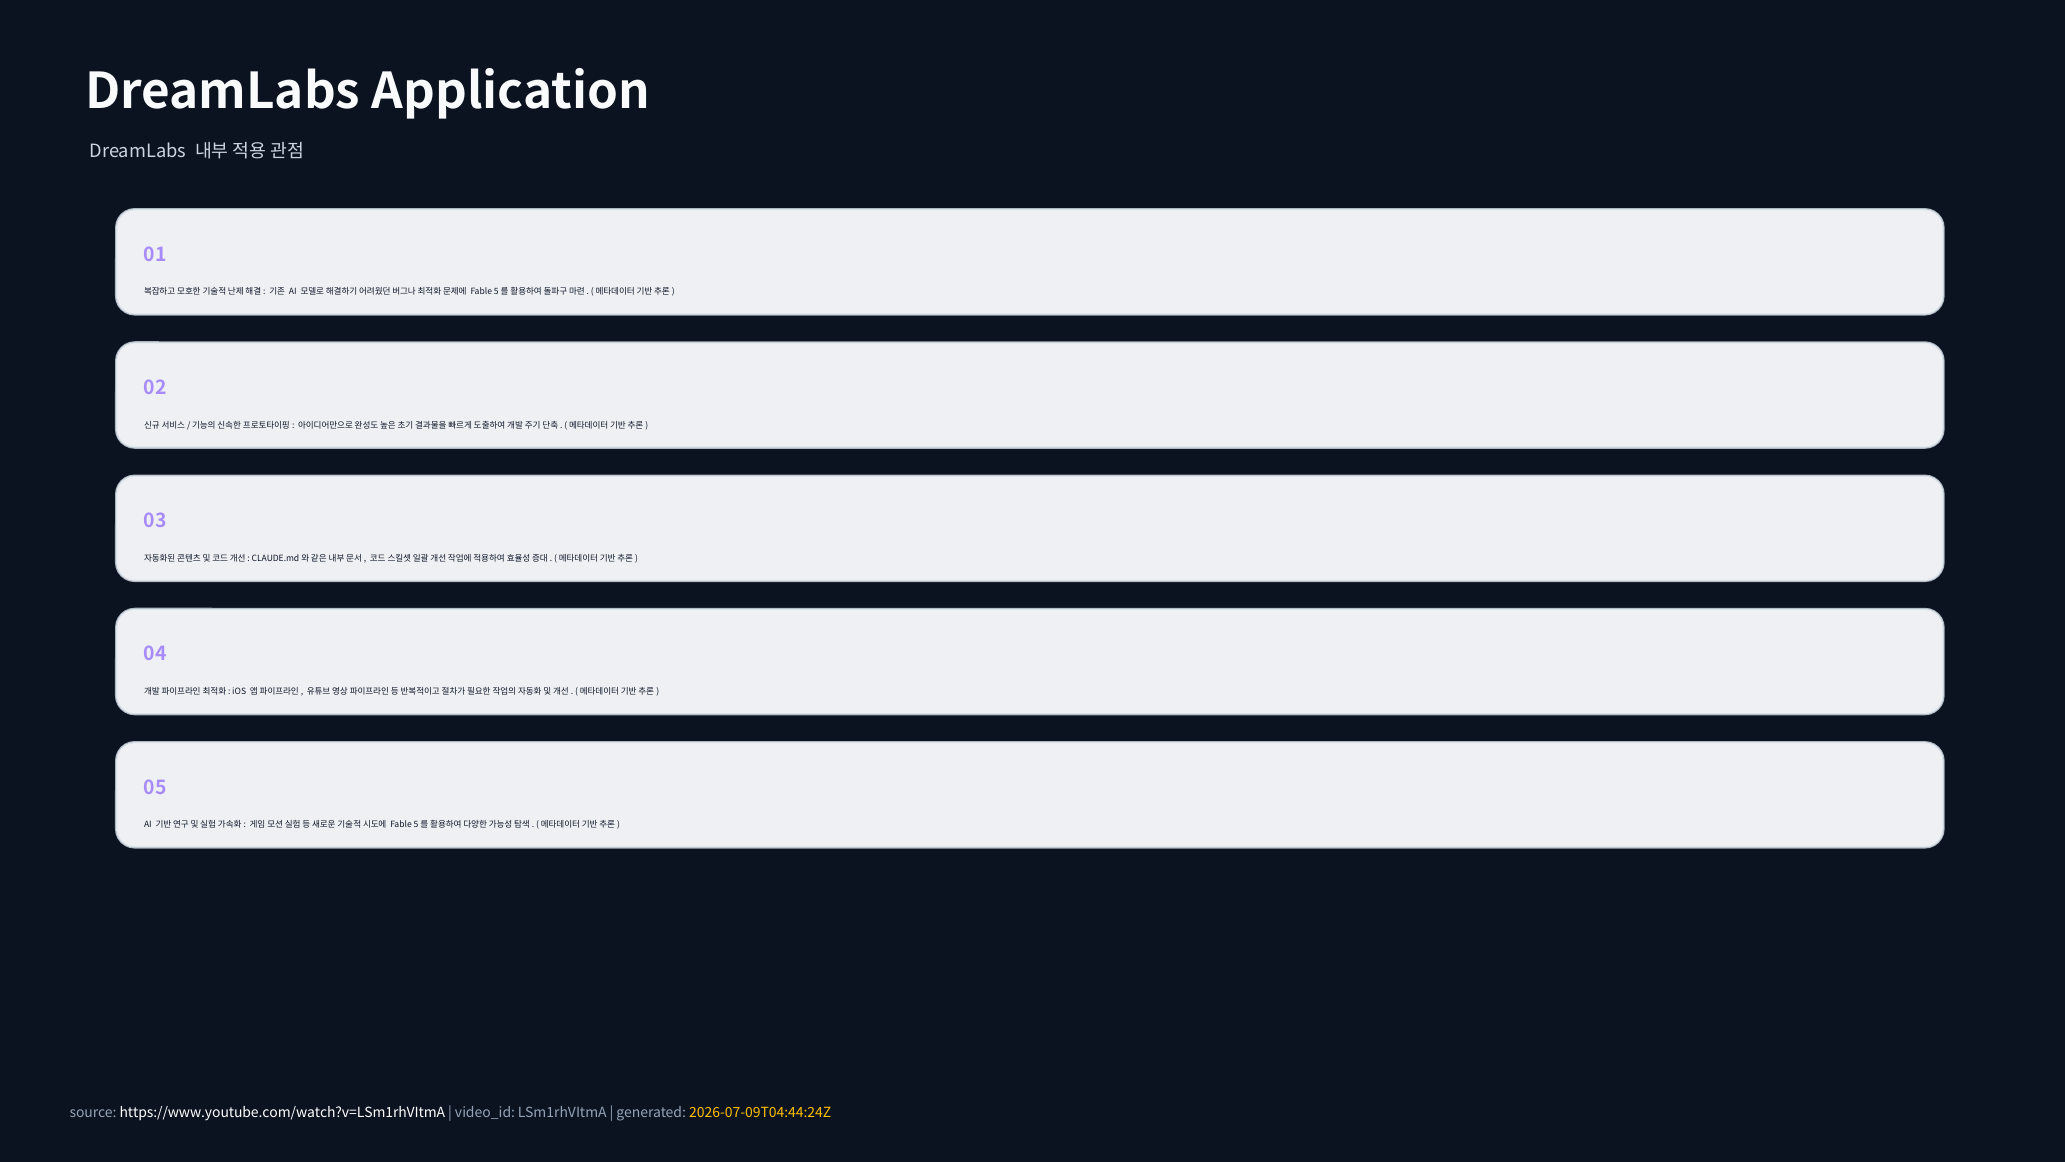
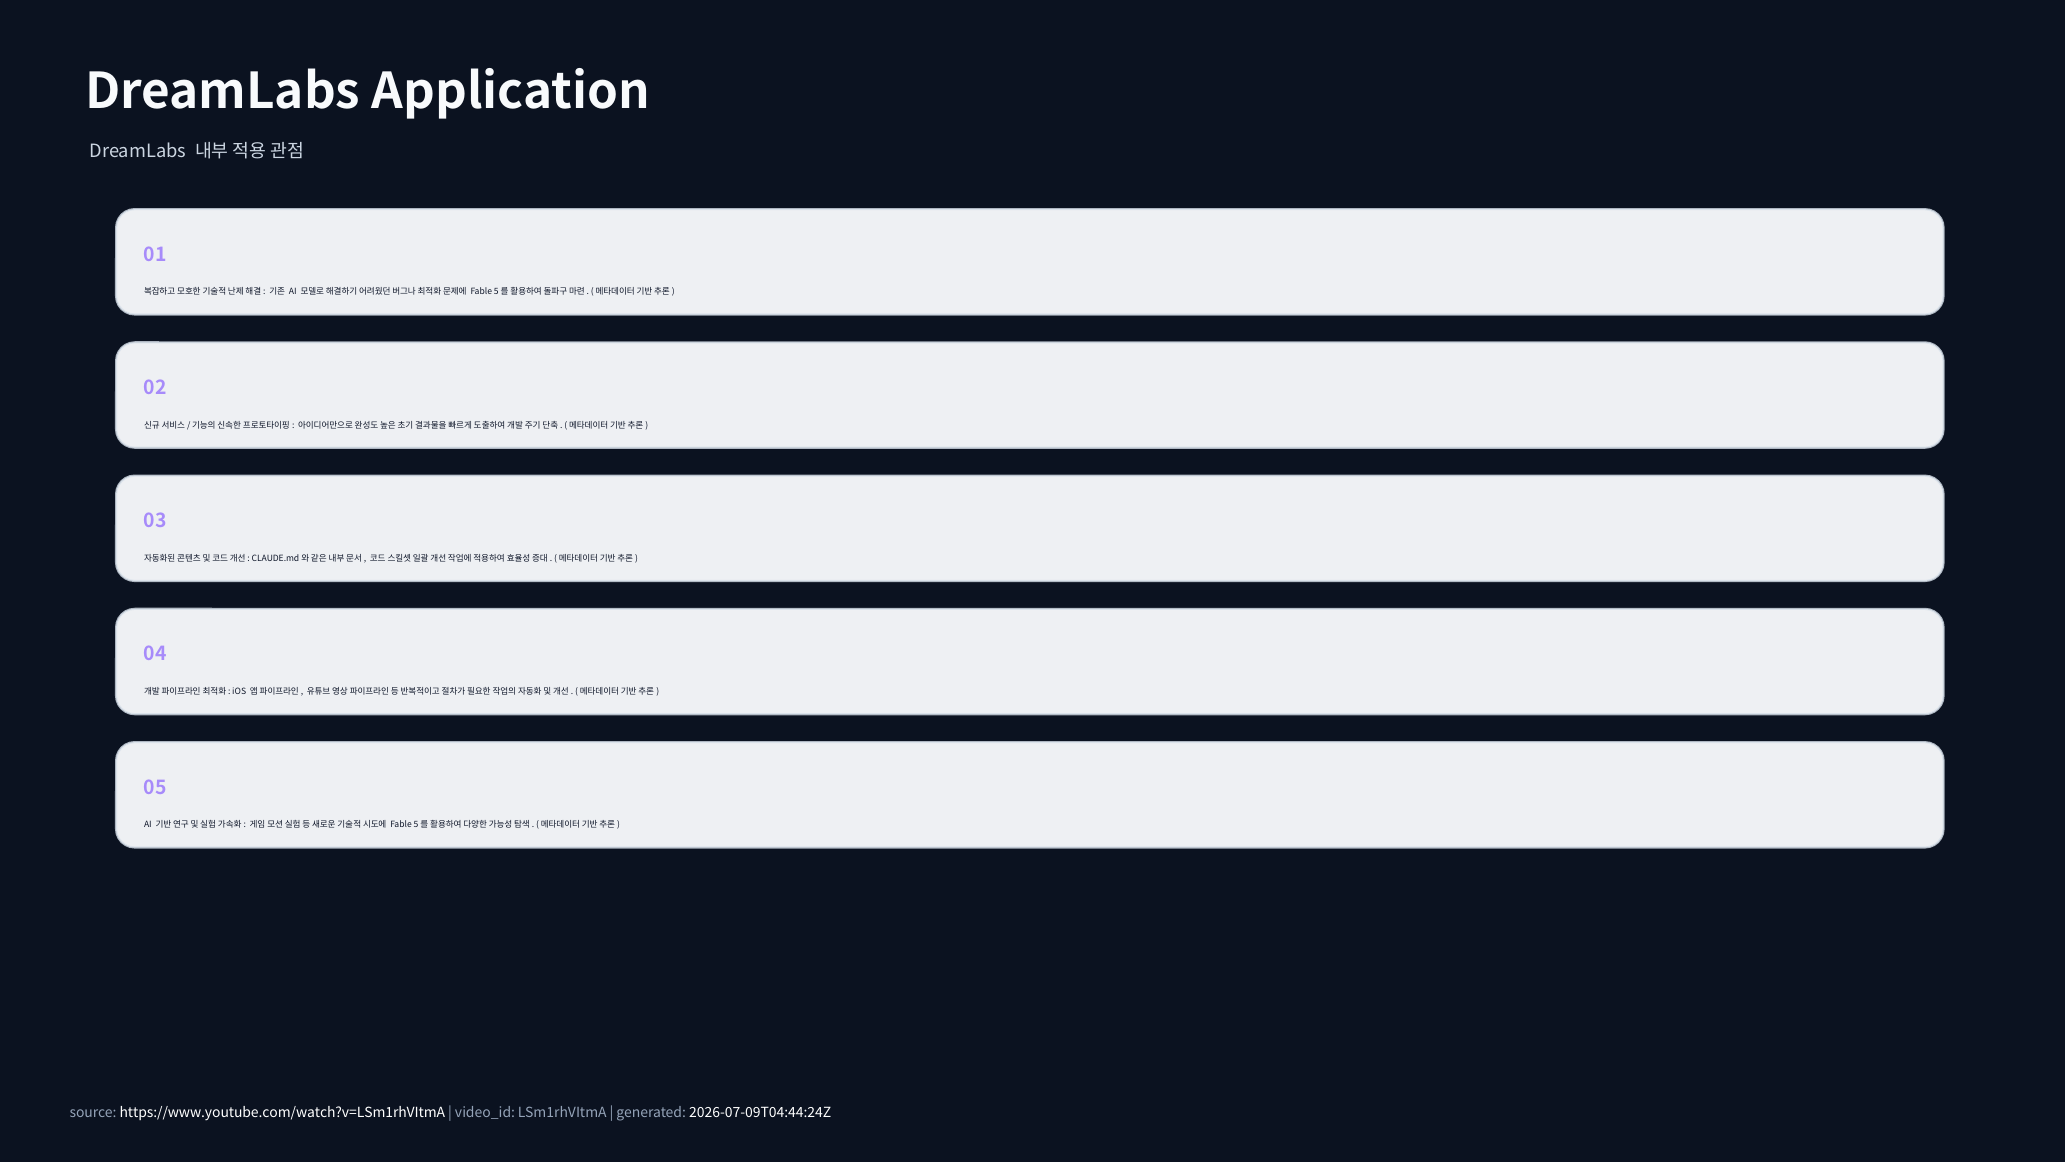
2026-07-09T04:44:24Z colour: yellow -> white (760, 1112)
